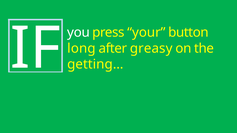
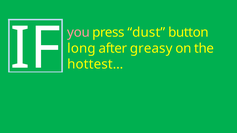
you colour: white -> pink (78, 32)
your: your -> dust (146, 32)
getting…: getting… -> hottest… (95, 64)
